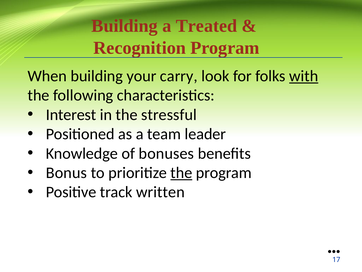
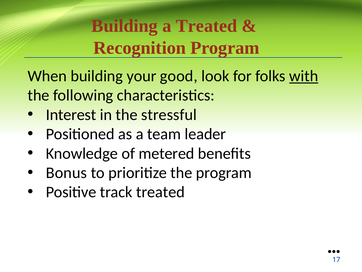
carry: carry -> good (179, 76)
bonuses: bonuses -> metered (166, 153)
the underline: present -> none (181, 172)
track written: written -> treated (160, 192)
